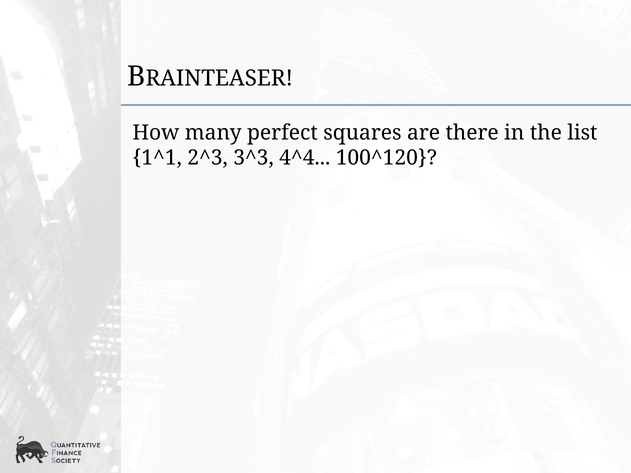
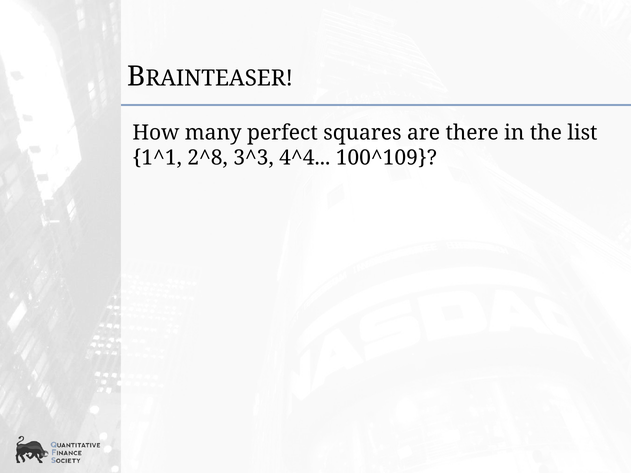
2^3: 2^3 -> 2^8 (208, 158)
100^120: 100^120 -> 100^109 (386, 158)
